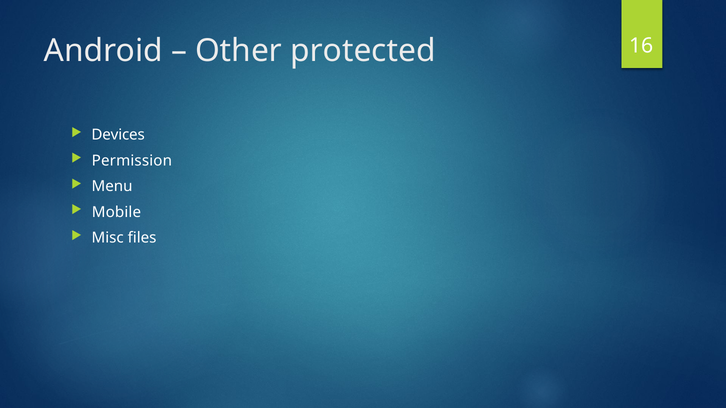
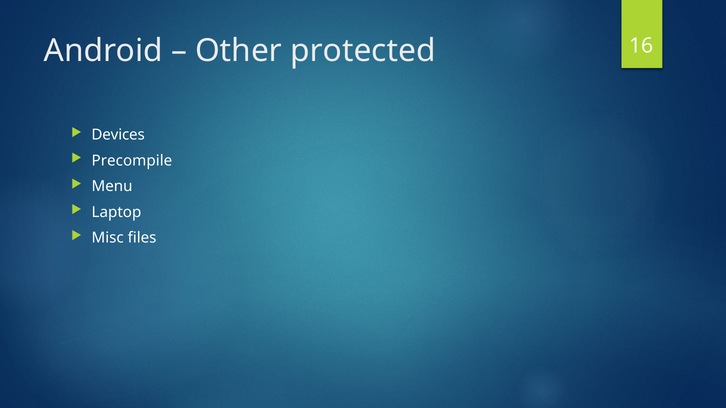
Permission: Permission -> Precompile (132, 161)
Mobile: Mobile -> Laptop (116, 212)
